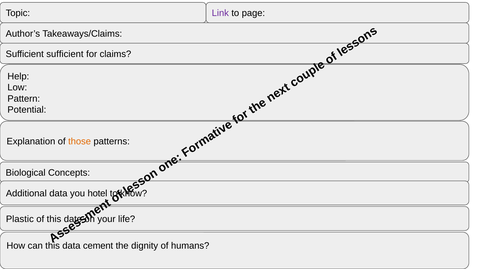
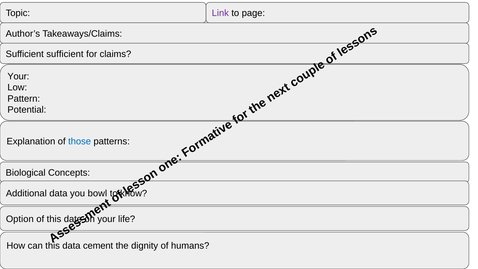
Help: Help -> Your (18, 76)
those colour: orange -> blue (80, 141)
hotel: hotel -> bowl (97, 193)
Plastic: Plastic -> Option (20, 219)
